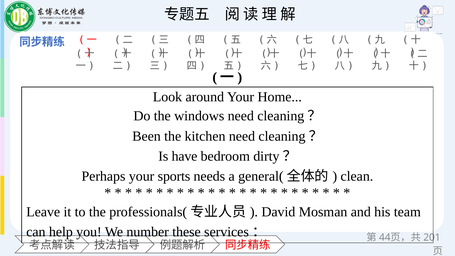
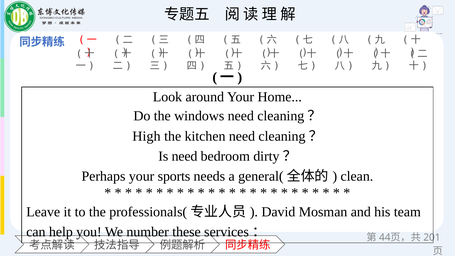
Been: Been -> High (146, 136)
Is have: have -> need (184, 156)
